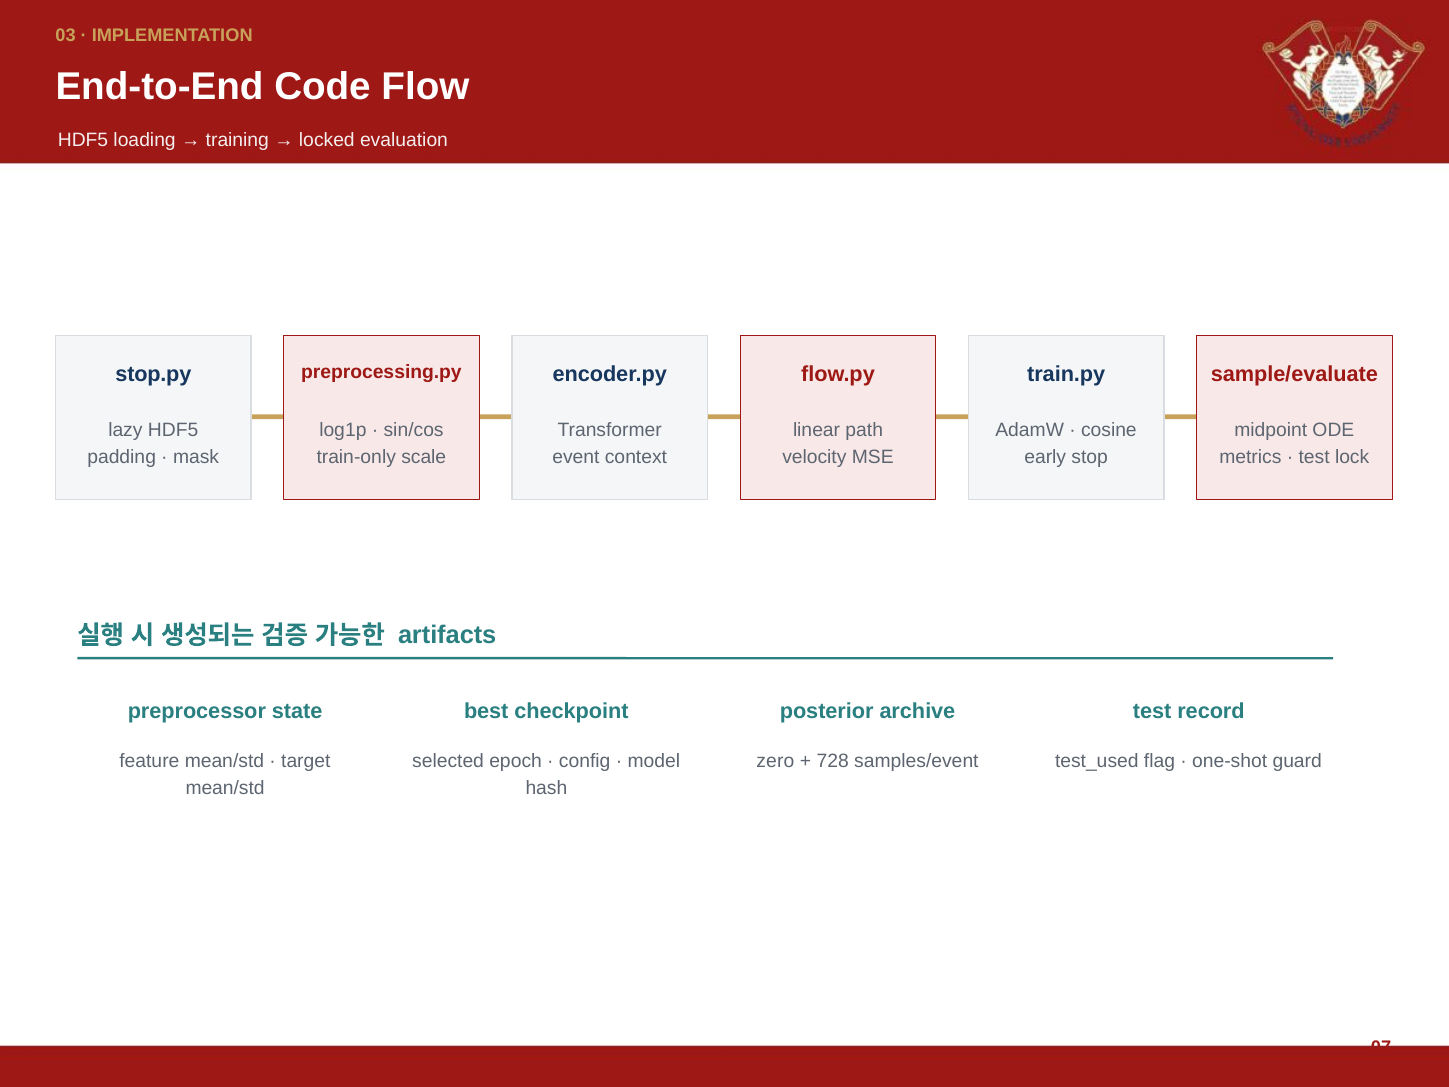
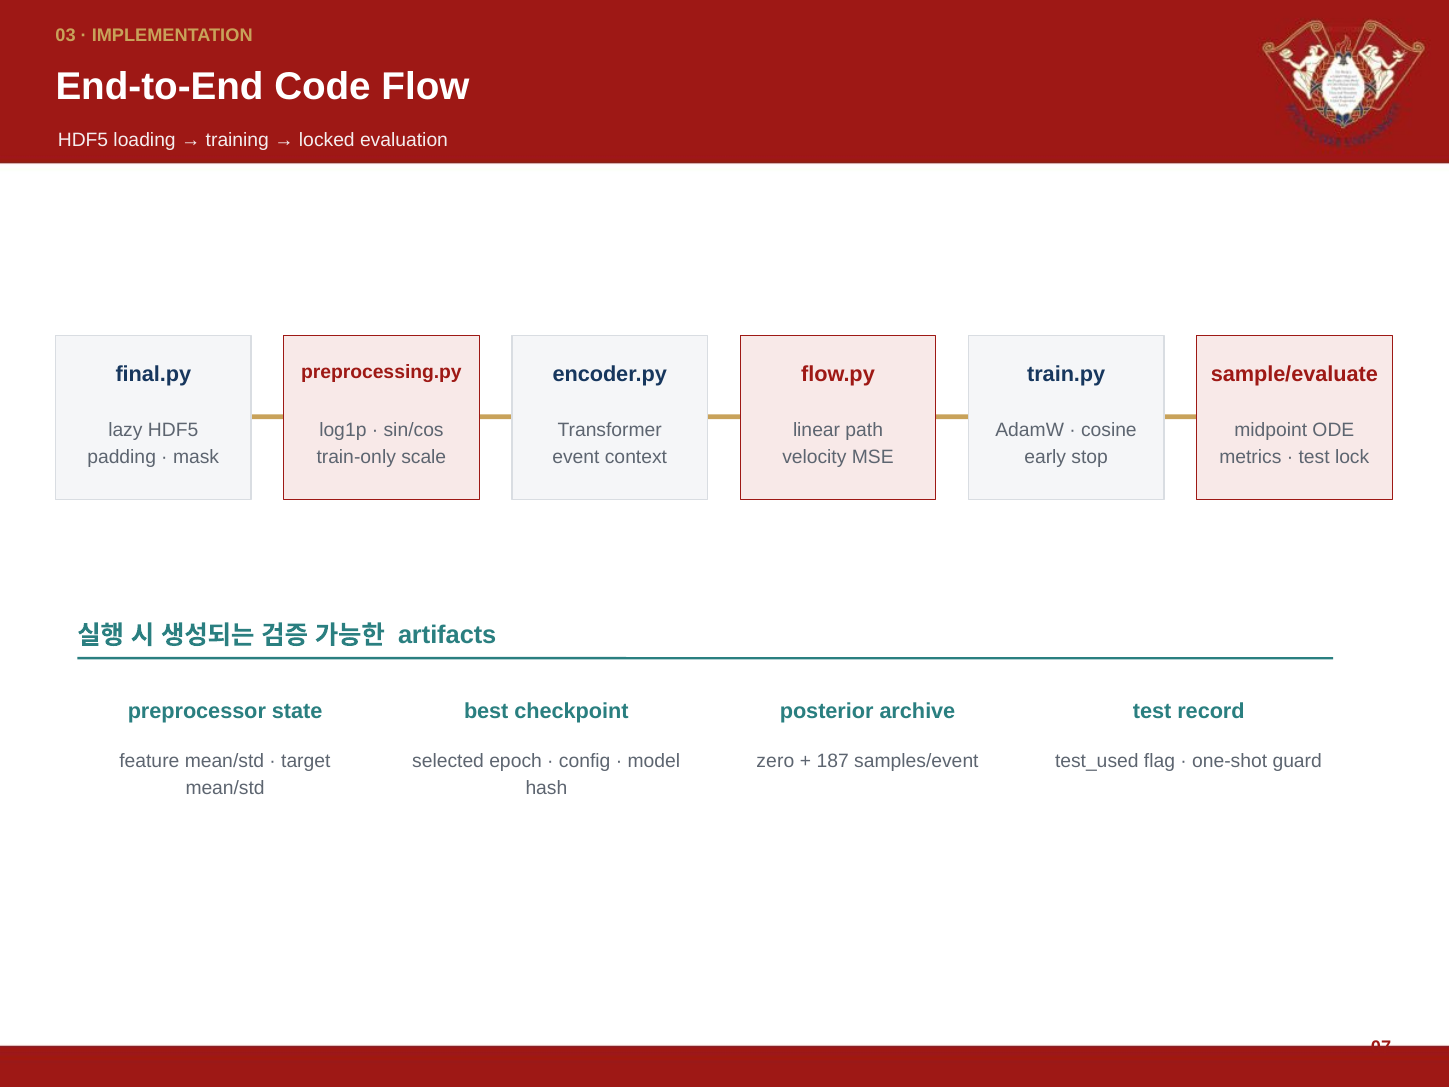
stop.py: stop.py -> final.py (153, 374)
728: 728 -> 187 (833, 761)
